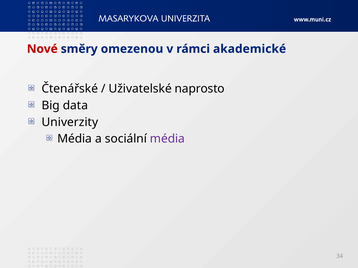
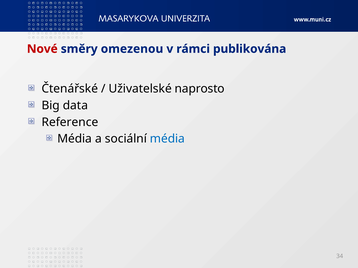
akademické: akademické -> publikována (250, 49)
Univerzity: Univerzity -> Reference (70, 122)
média colour: purple -> blue (167, 139)
